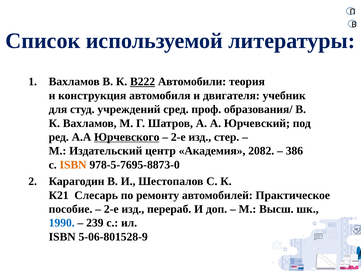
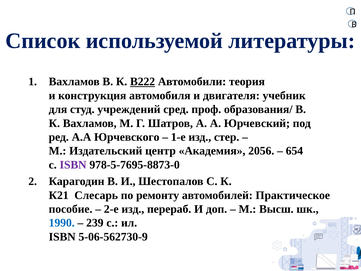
Юрчевского underline: present -> none (127, 137)
2-е: 2-е -> 1-е (178, 137)
2082: 2082 -> 2056 (261, 151)
386: 386 -> 654 (294, 151)
ISBN colour: orange -> purple (73, 165)
5-06-801528-9: 5-06-801528-9 -> 5-06-562730-9 (113, 237)
